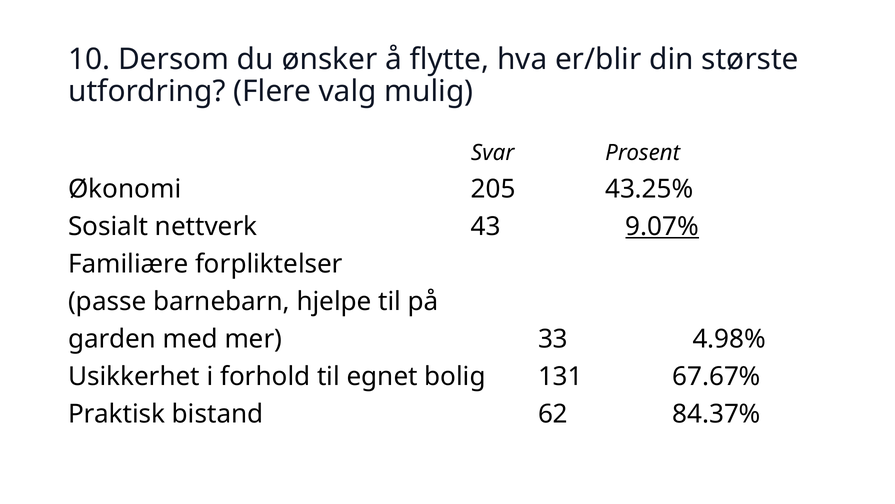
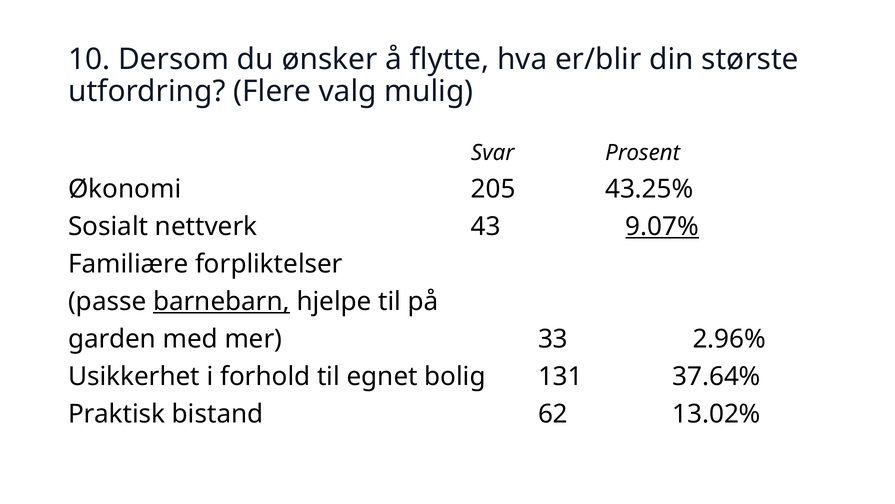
barnebarn underline: none -> present (221, 301)
4.98%: 4.98% -> 2.96% (729, 339)
67.67%: 67.67% -> 37.64% (716, 376)
84.37%: 84.37% -> 13.02% (716, 414)
